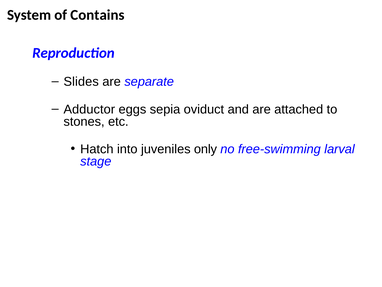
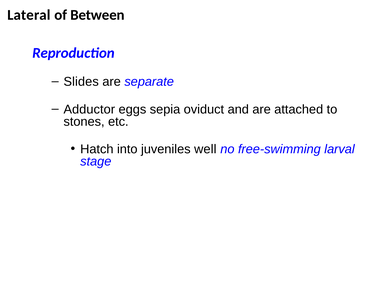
System: System -> Lateral (29, 15)
Contains: Contains -> Between (98, 15)
only: only -> well (205, 149)
